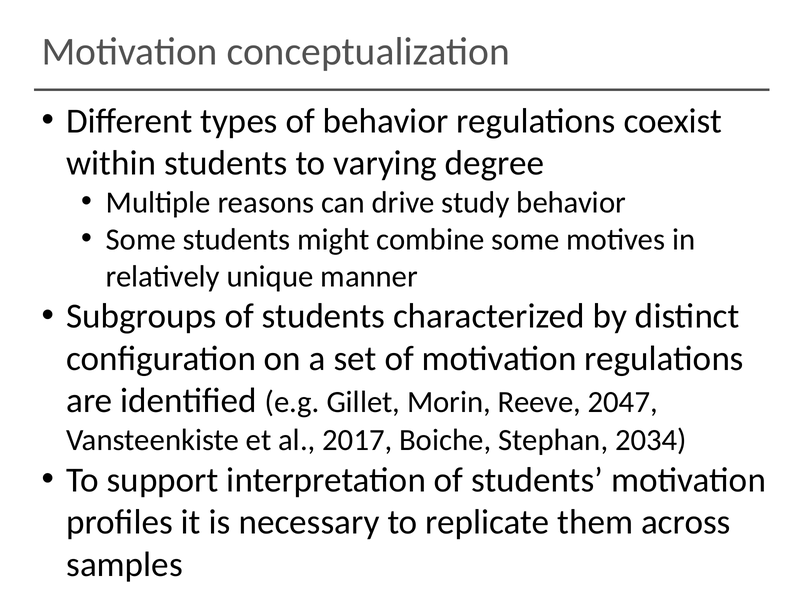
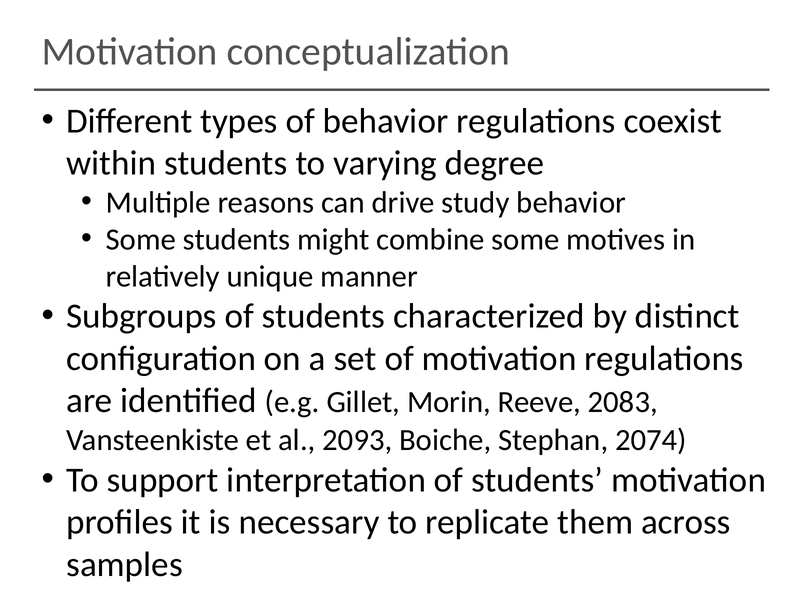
2047: 2047 -> 2083 (623, 402)
2017: 2017 -> 2093 (357, 440)
2034: 2034 -> 2074 (651, 440)
